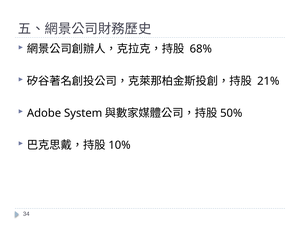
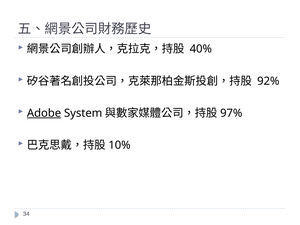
68%: 68% -> 40% (201, 49)
21%: 21% -> 92% (268, 81)
Adobe underline: none -> present (44, 113)
50%: 50% -> 97% (231, 113)
